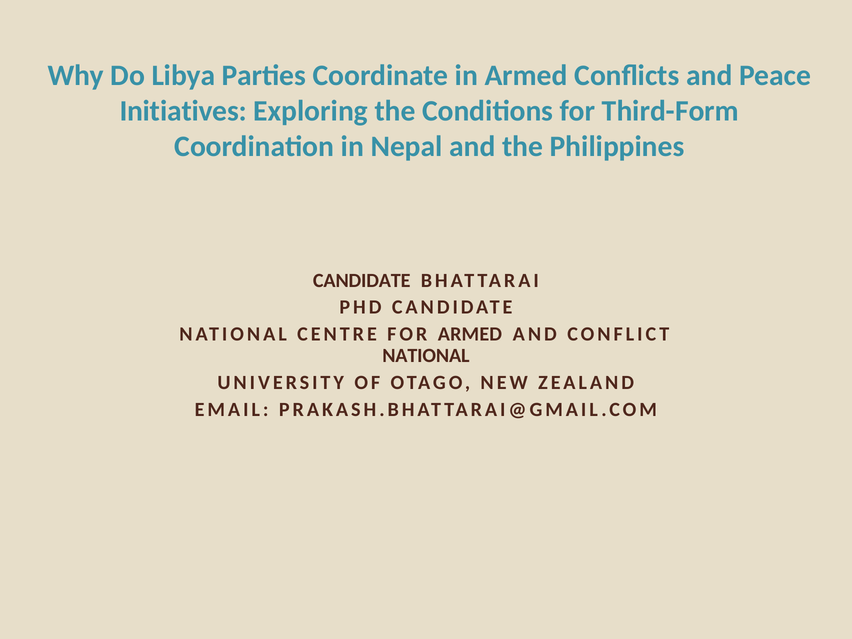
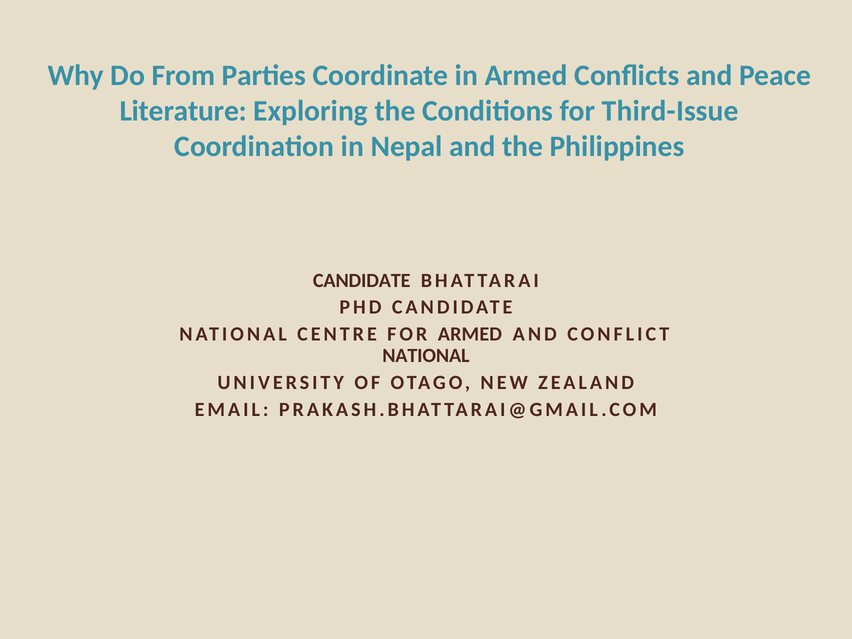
Libya: Libya -> From (183, 75)
Initiatives: Initiatives -> Literature (183, 111)
Third-Form: Third-Form -> Third-Issue (670, 111)
